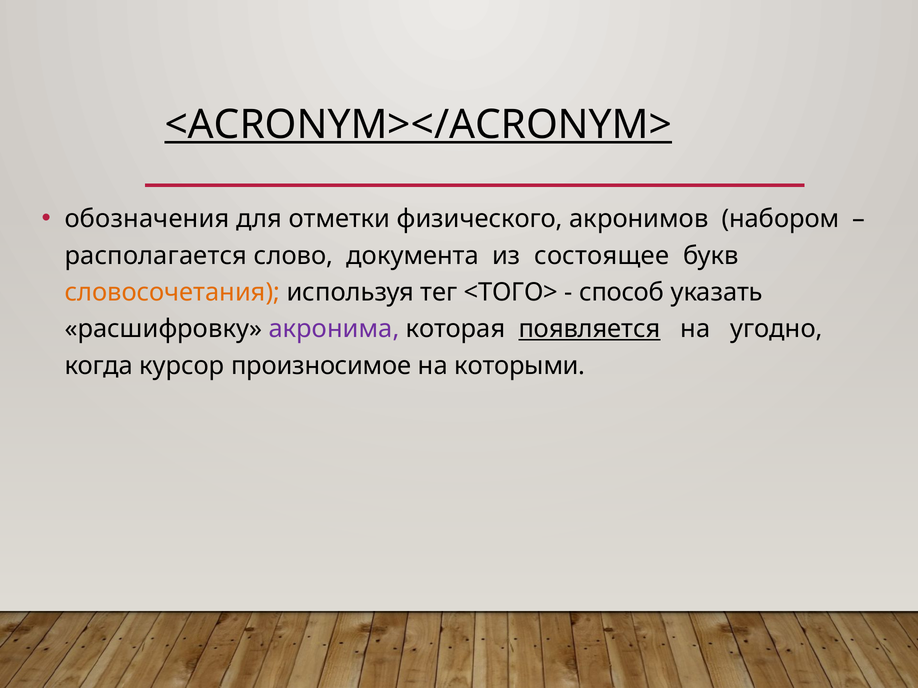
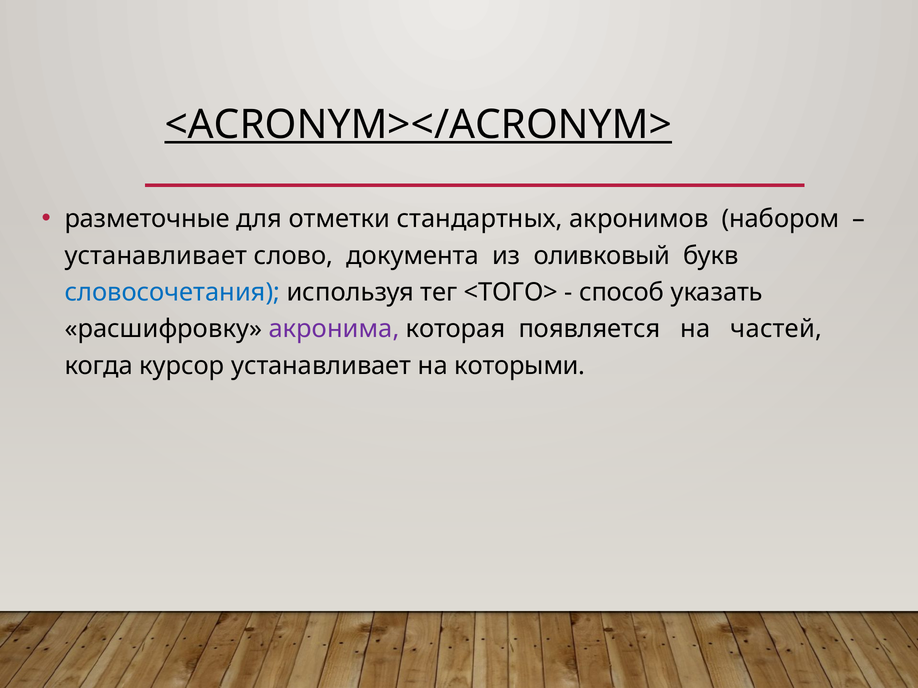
обозначения: обозначения -> разметочные (147, 219)
физического: физического -> стандартных (480, 219)
располагается: располагается -> устанавливает (156, 256)
состоящее: состоящее -> оливковый (602, 256)
словосочетания colour: orange -> blue (172, 292)
появляется underline: present -> none (589, 329)
угодно: угодно -> частей (776, 329)
курсор произносимое: произносимое -> устанавливает (321, 366)
